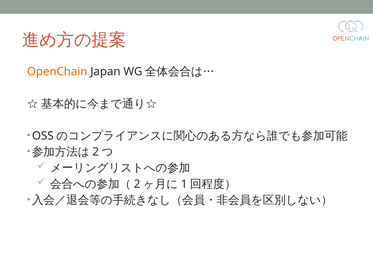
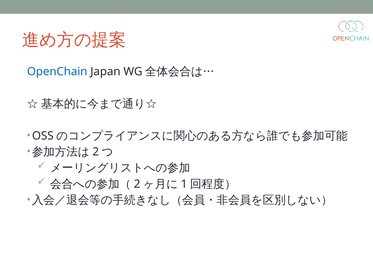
OpenChain colour: orange -> blue (57, 72)
